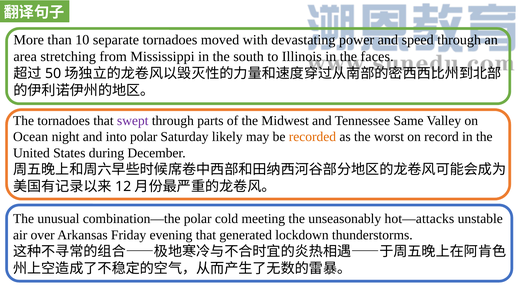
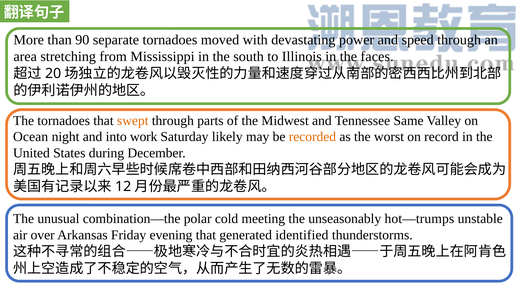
10: 10 -> 90 (82, 40)
50: 50 -> 20 (53, 74)
swept colour: purple -> orange (133, 121)
into polar: polar -> work (144, 137)
hot—attacks: hot—attacks -> hot—trumps (419, 219)
lockdown: lockdown -> identified (302, 235)
